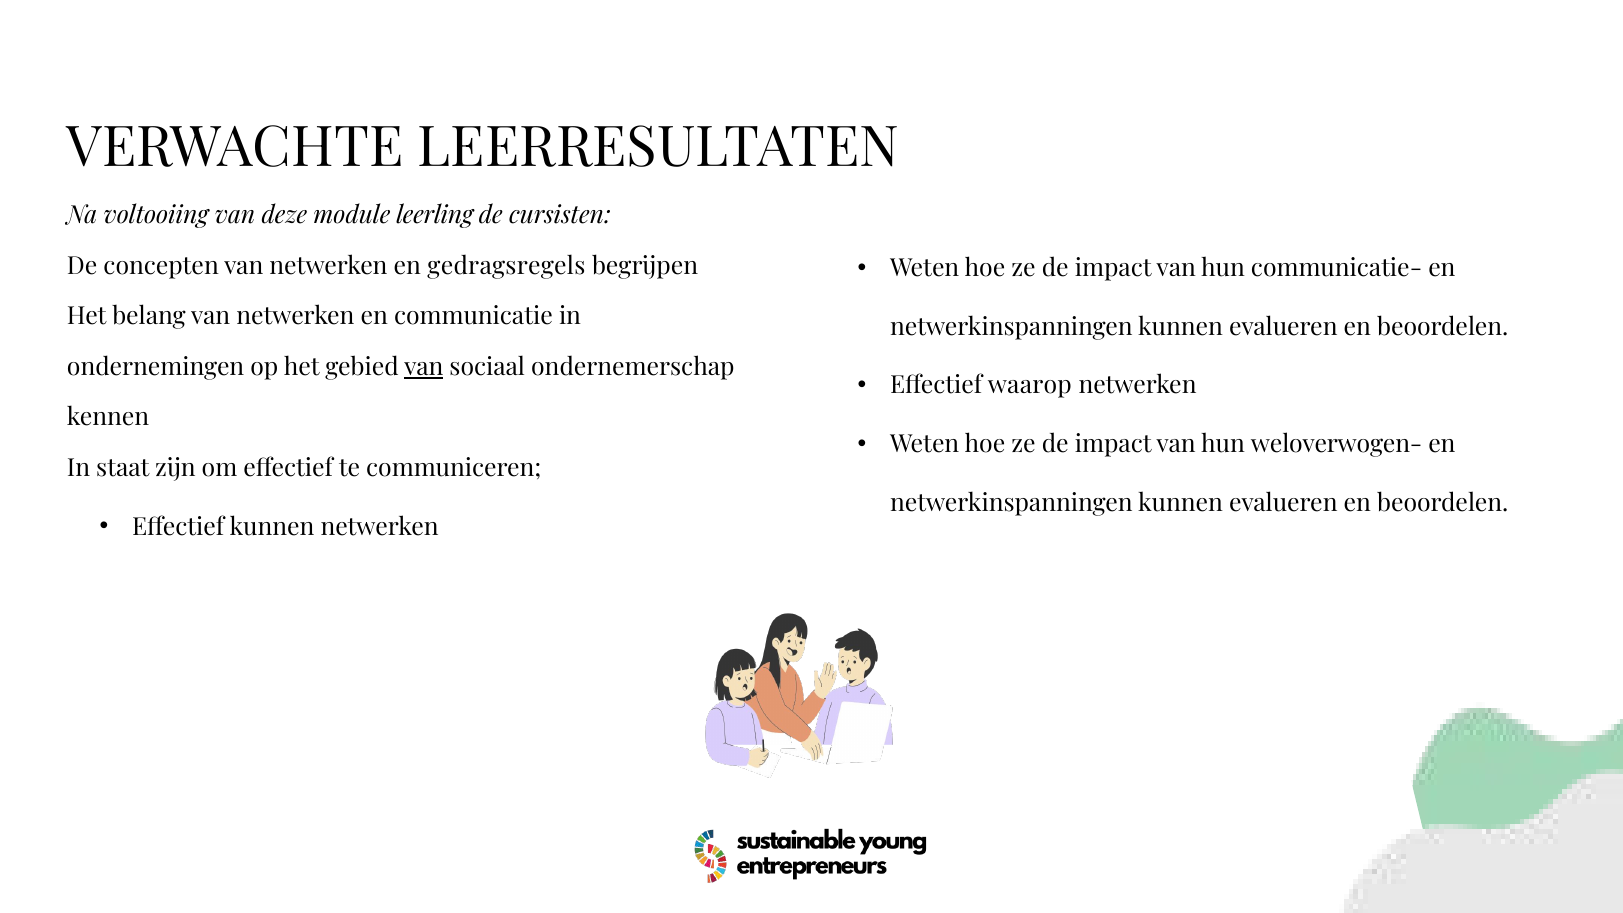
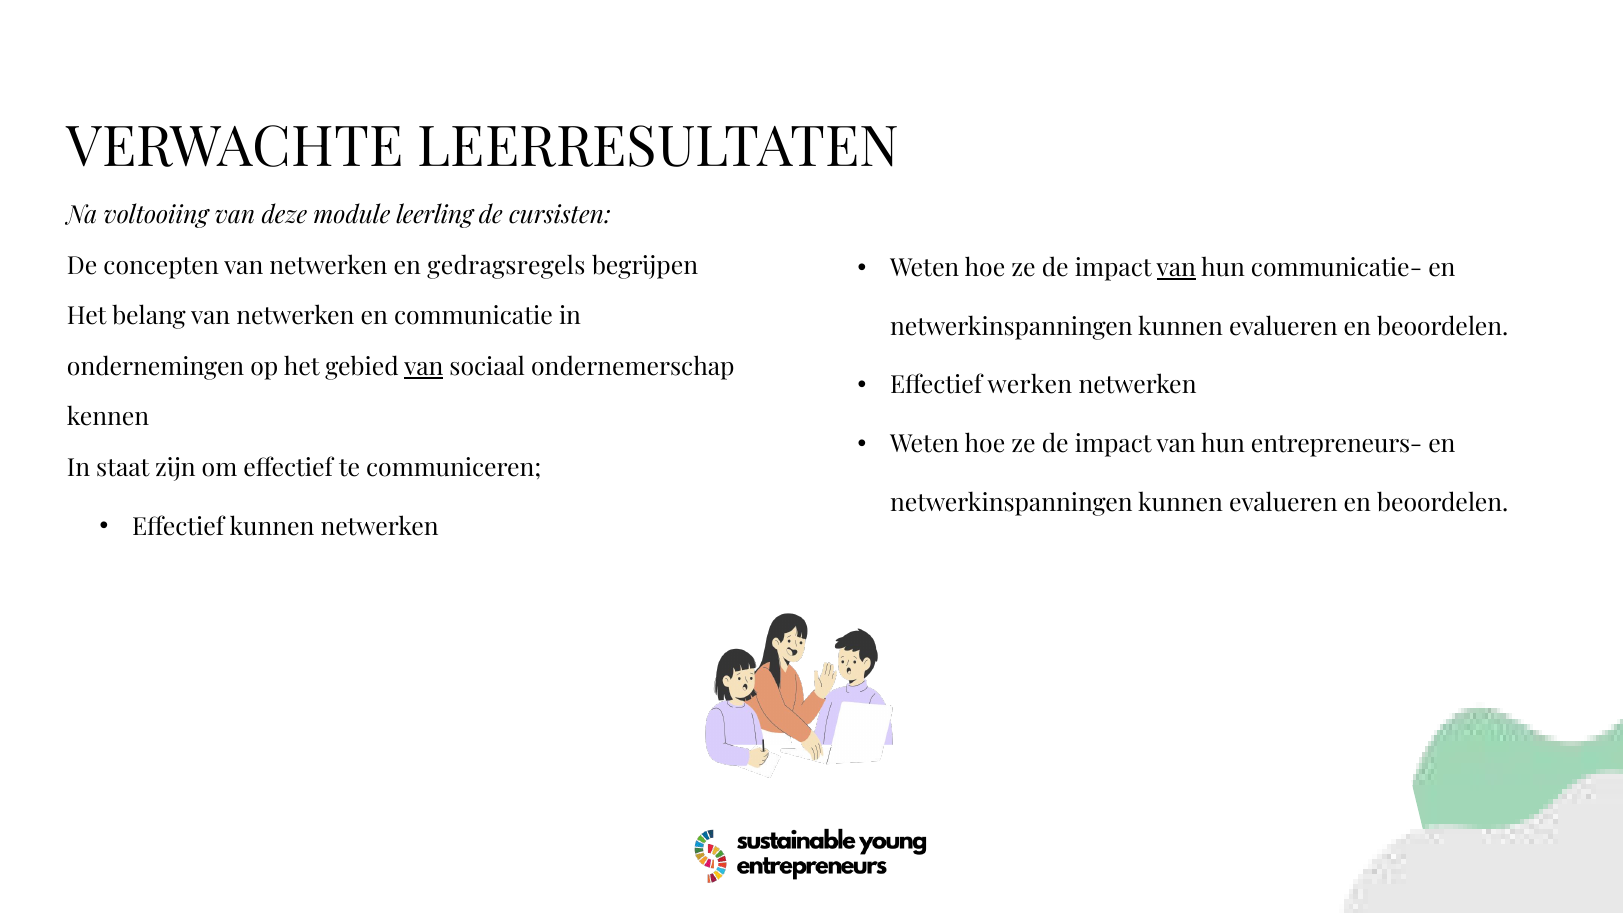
van underline: none -> present (1176, 269)
waarop: waarop -> werken (1030, 386)
weloverwogen-: weloverwogen- -> entrepreneurs- (1337, 444)
